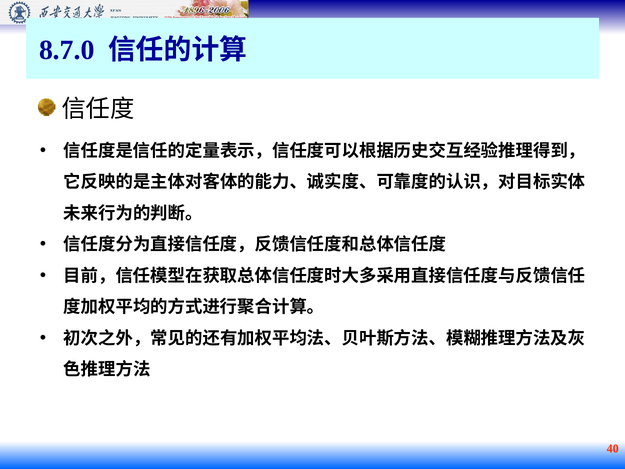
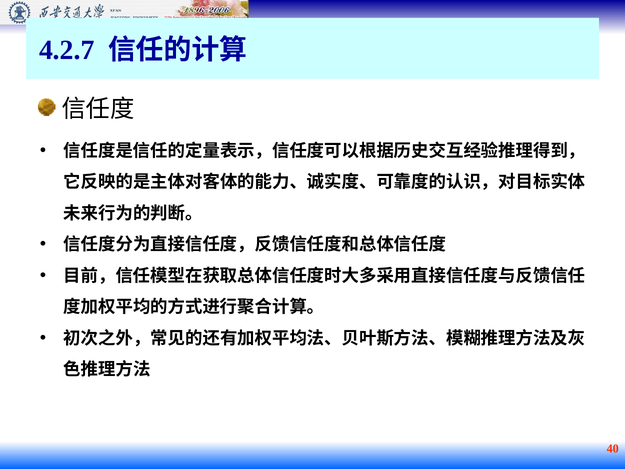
8.7.0: 8.7.0 -> 4.2.7 (67, 50)
